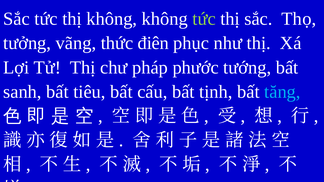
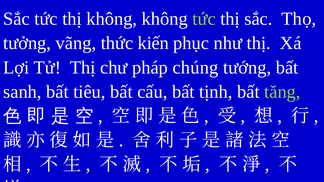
điên: điên -> kiến (153, 43)
phước: phước -> chúng (196, 68)
tăng colour: light blue -> light green (282, 92)
